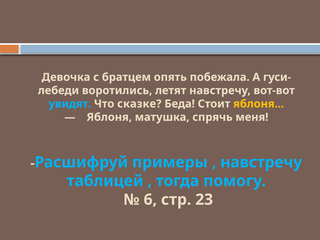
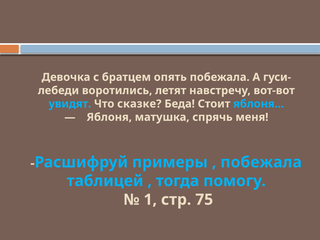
яблоня colour: yellow -> light blue (259, 104)
навстречу: навстречу -> побежала (261, 162)
6: 6 -> 1 (150, 200)
23: 23 -> 75 (204, 200)
